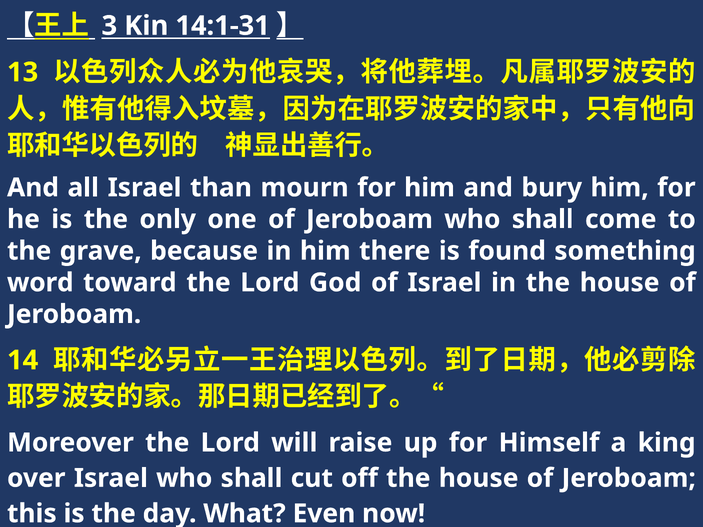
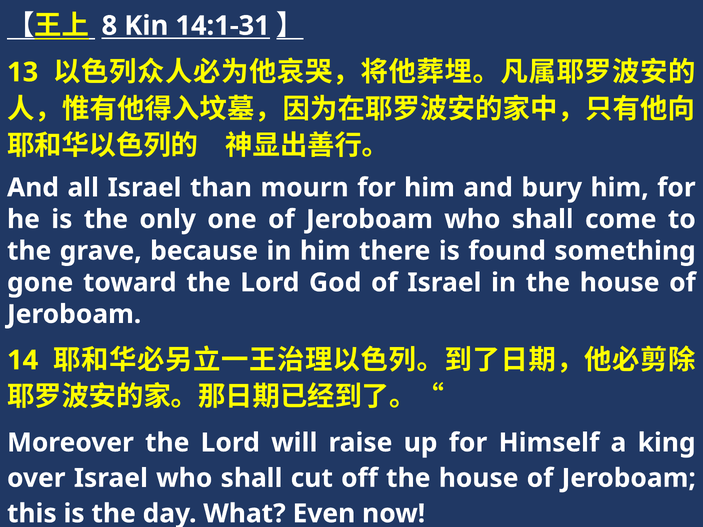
3: 3 -> 8 (109, 26)
word: word -> gone (40, 283)
